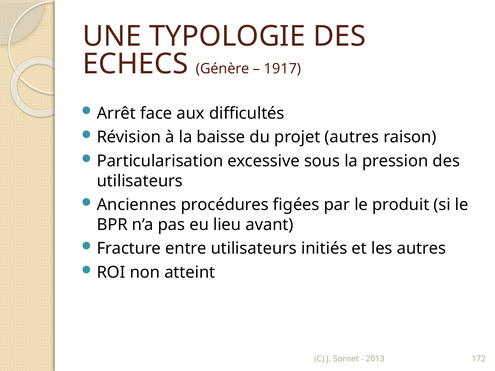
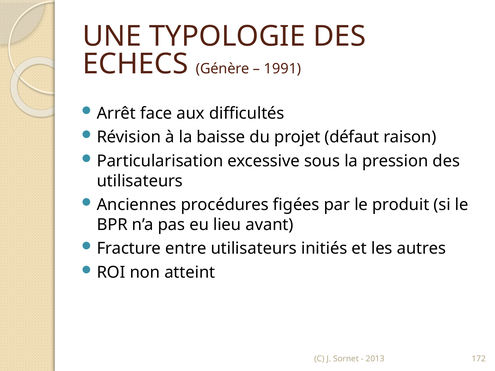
1917: 1917 -> 1991 (283, 69)
projet autres: autres -> défaut (352, 137)
